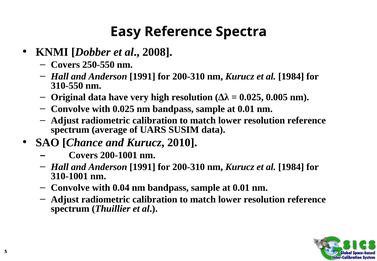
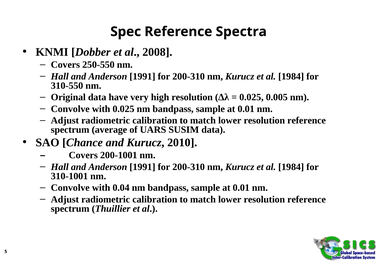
Easy: Easy -> Spec (126, 32)
